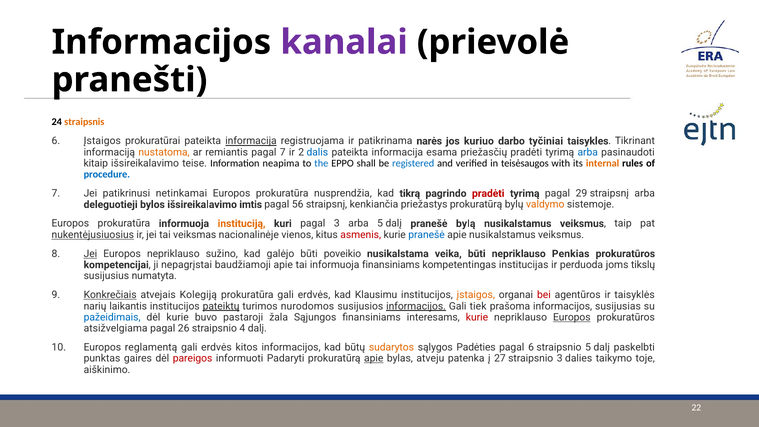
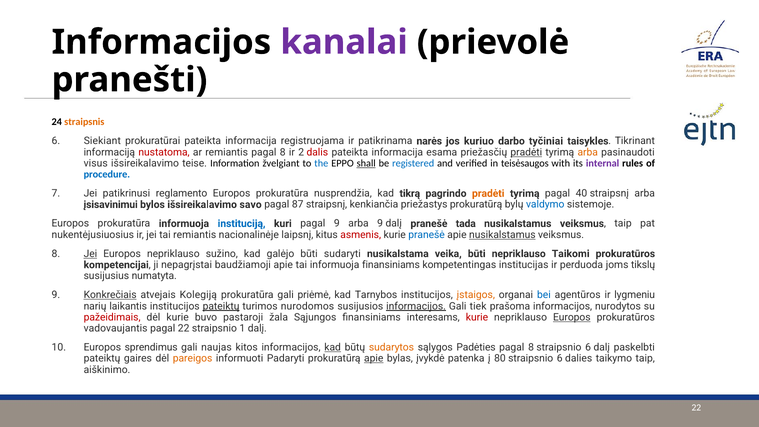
Įstaigos: Įstaigos -> Siekiant (102, 141)
informacija underline: present -> none (251, 141)
nustatoma colour: orange -> red (164, 152)
remiantis pagal 7: 7 -> 8 (283, 152)
dalis colour: blue -> red (317, 152)
pradėti underline: none -> present (526, 152)
arba colour: blue -> orange (588, 152)
kitaip: kitaip -> visus (96, 163)
neapima: neapima -> žvelgiant (281, 163)
shall underline: none -> present (366, 163)
internal colour: orange -> purple (603, 163)
netinkamai: netinkamai -> reglamento (182, 193)
pradėti colour: red -> orange (488, 193)
29: 29 -> 40 (581, 193)
deleguotieji: deleguotieji -> įsisavinimui (111, 205)
imtis: imtis -> savo (251, 205)
56: 56 -> 87 (298, 205)
valdymo colour: orange -> blue (545, 205)
instituciją colour: orange -> blue (242, 224)
pagal 3: 3 -> 9 (337, 224)
arba 5: 5 -> 9 (380, 224)
bylą: bylą -> tada (466, 224)
nukentėjusiuosius underline: present -> none (93, 235)
tai veiksmas: veiksmas -> remiantis (195, 235)
vienos: vienos -> laipsnį (297, 235)
nusikalstamus underline: none -> present (502, 235)
poveikio: poveikio -> sudaryti (342, 254)
Penkias: Penkias -> Taikomi (571, 254)
prokuratūra gali erdvės: erdvės -> priėmė (314, 295)
Klausimu: Klausimu -> Tarnybos (376, 295)
bei colour: red -> blue (544, 295)
taisyklės: taisyklės -> lygmeniu (635, 295)
susijusias: susijusias -> nurodytos (618, 306)
pažeidimais colour: blue -> red (112, 317)
atsižvelgiama: atsižvelgiama -> vadovaujantis (116, 328)
pagal 26: 26 -> 22 (184, 328)
4: 4 -> 1 (242, 328)
reglamentą: reglamentą -> sprendimus (151, 347)
erdvės: erdvės -> naujas (217, 347)
kad underline: none -> present (333, 347)
6: 6 -> 8 (531, 347)
5: 5 -> 6 (588, 347)
punktas: punktas -> pateiktų (102, 358)
pareigos colour: red -> orange (193, 358)
atveju: atveju -> įvykdė (430, 358)
27: 27 -> 80 (500, 358)
3: 3 -> 6 (560, 358)
taikymo toje: toje -> taip (645, 358)
